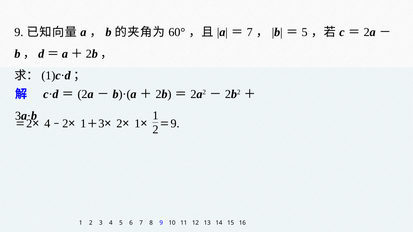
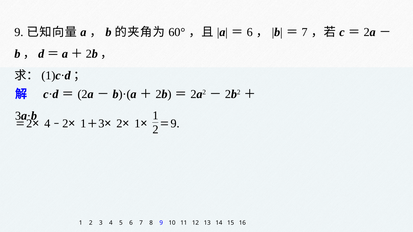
7: 7 -> 6 (250, 32)
5: 5 -> 7 (305, 32)
